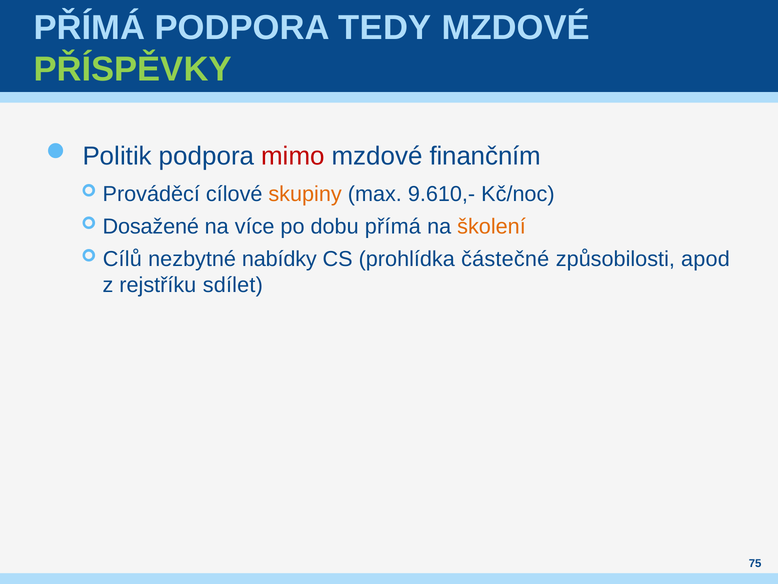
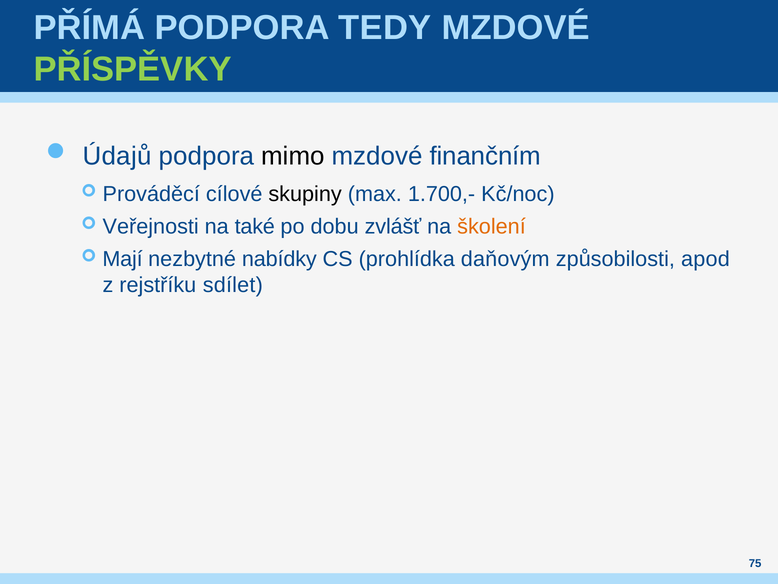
Politik: Politik -> Údajů (117, 156)
mimo colour: red -> black (293, 156)
skupiny colour: orange -> black (305, 194)
9.610,-: 9.610,- -> 1.700,- (442, 194)
Dosažené: Dosažené -> Veřejnosti (151, 226)
více: více -> také (255, 226)
dobu přímá: přímá -> zvlášť (393, 226)
Cílů: Cílů -> Mají (123, 259)
částečné: částečné -> daňovým (505, 259)
